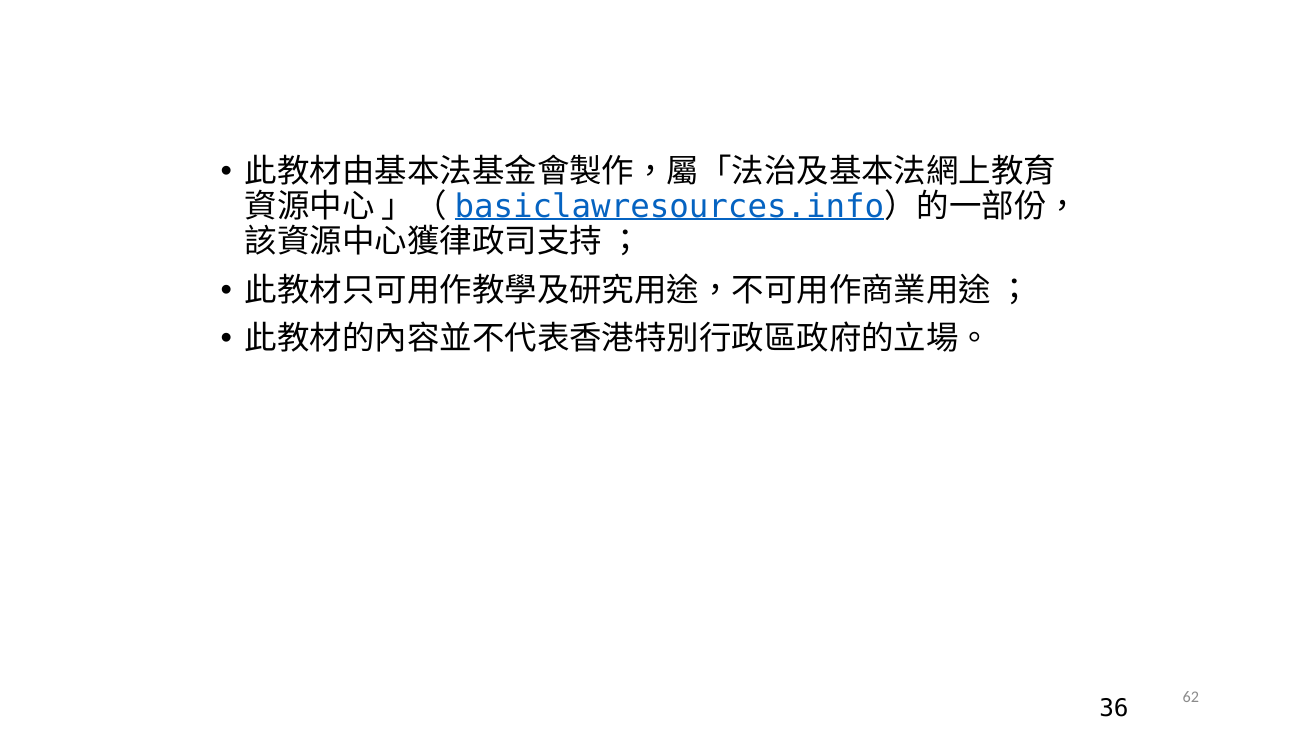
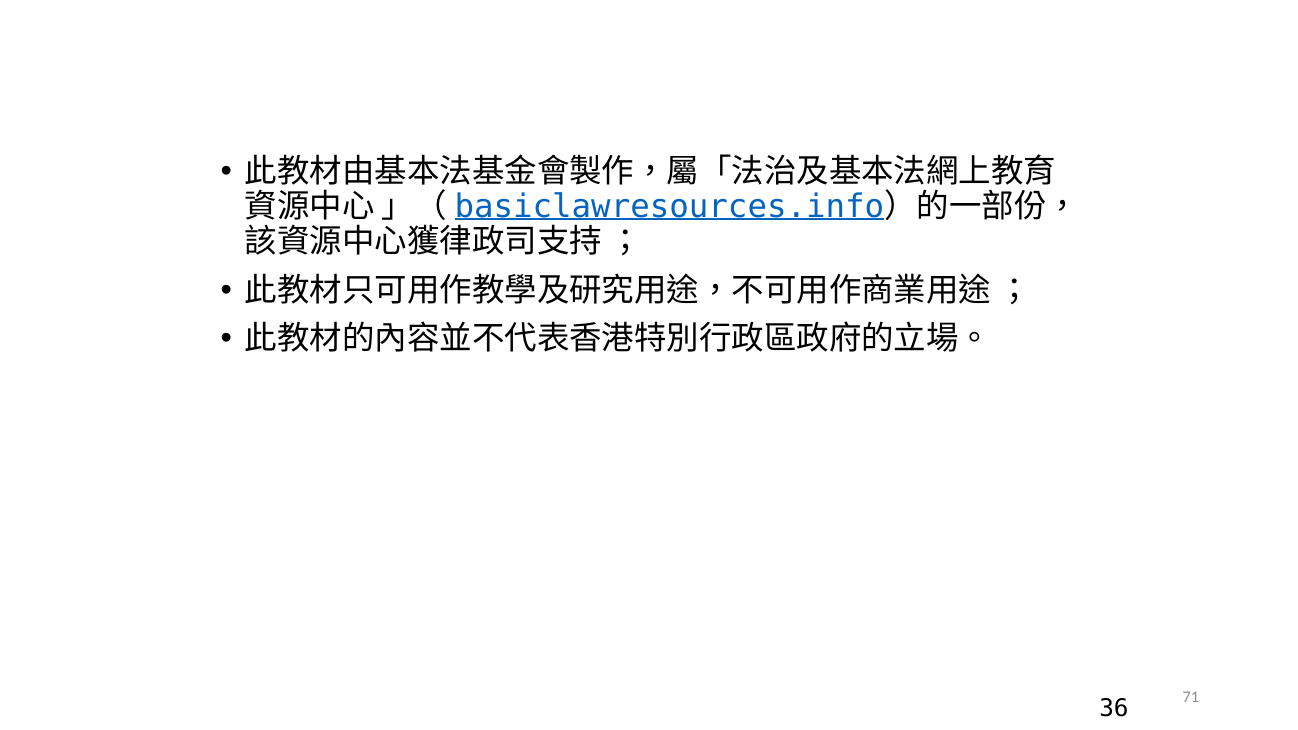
62: 62 -> 71 (1191, 697)
